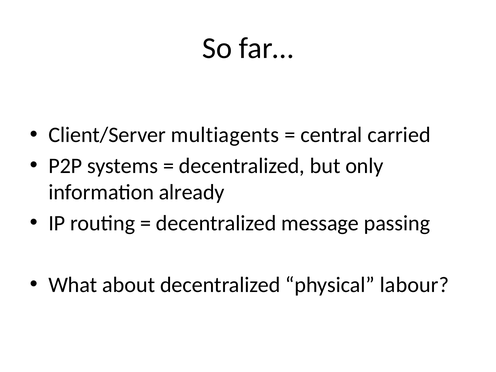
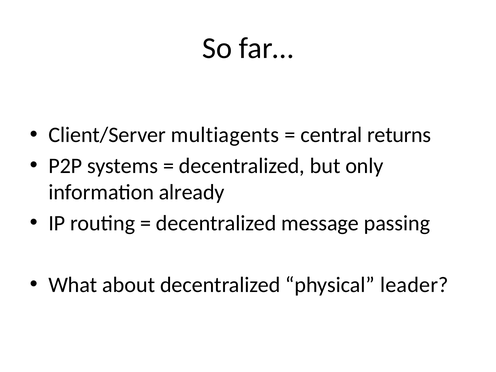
carried: carried -> returns (399, 135)
labour: labour -> leader (414, 285)
